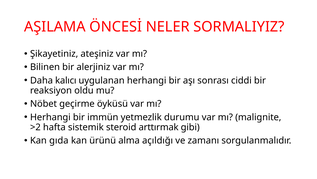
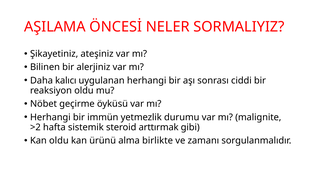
Kan gıda: gıda -> oldu (59, 140)
açıldığı: açıldığı -> birlikte (158, 140)
